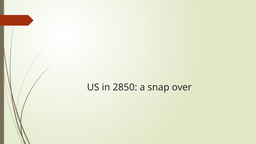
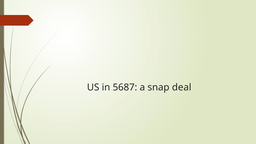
2850: 2850 -> 5687 (125, 87)
over: over -> deal (182, 87)
